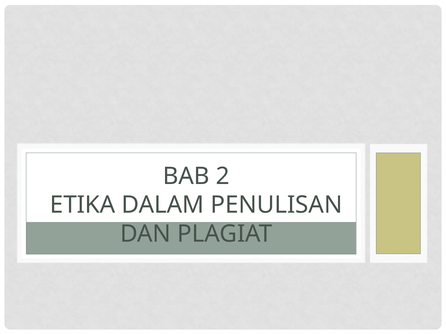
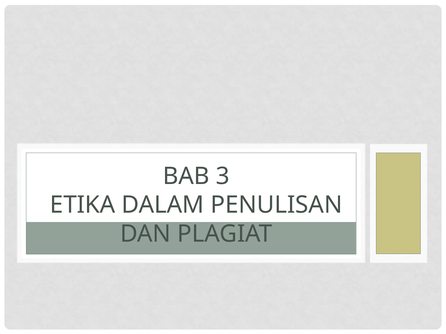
2: 2 -> 3 (223, 176)
